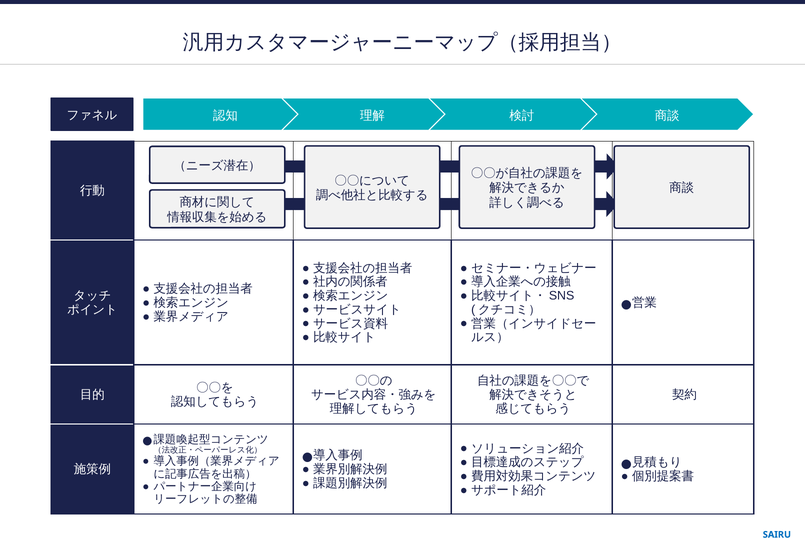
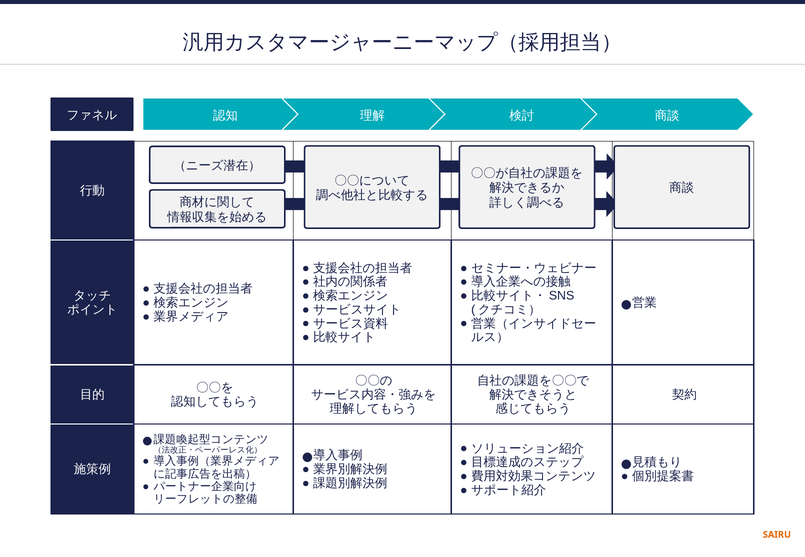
SAIRU colour: blue -> orange (777, 535)
